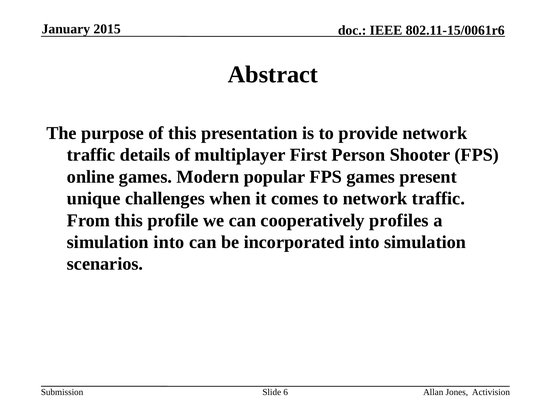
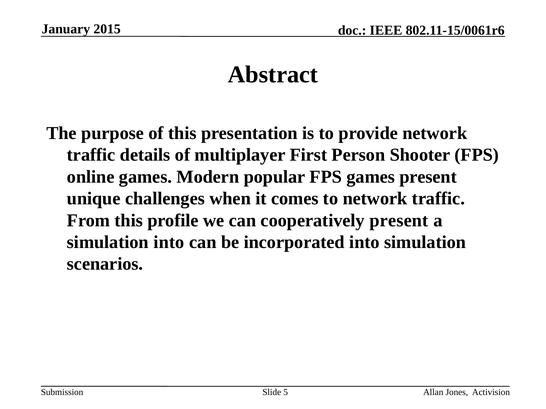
cooperatively profiles: profiles -> present (399, 221)
6: 6 -> 5 (286, 393)
